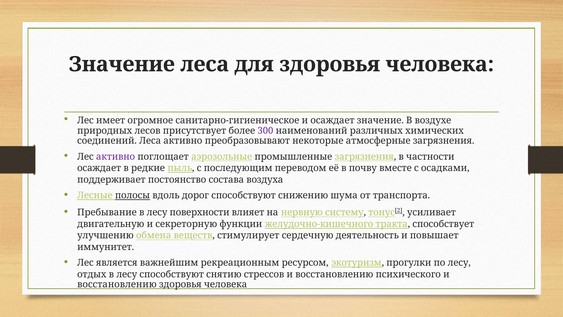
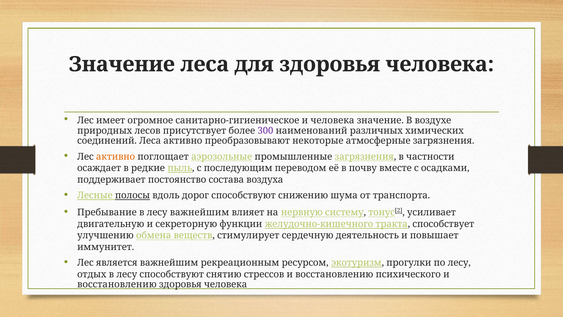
и осаждает: осаждает -> человека (332, 120)
активно colour: purple -> orange (116, 156)
лесу поверхности: поверхности -> важнейшим (200, 212)
